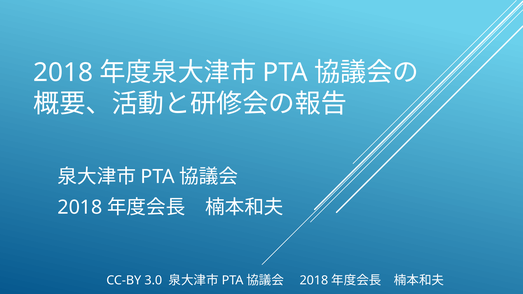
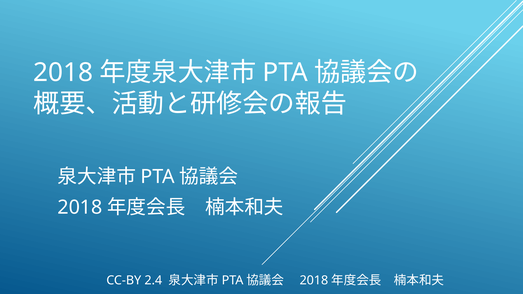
3.0: 3.0 -> 2.4 (153, 281)
